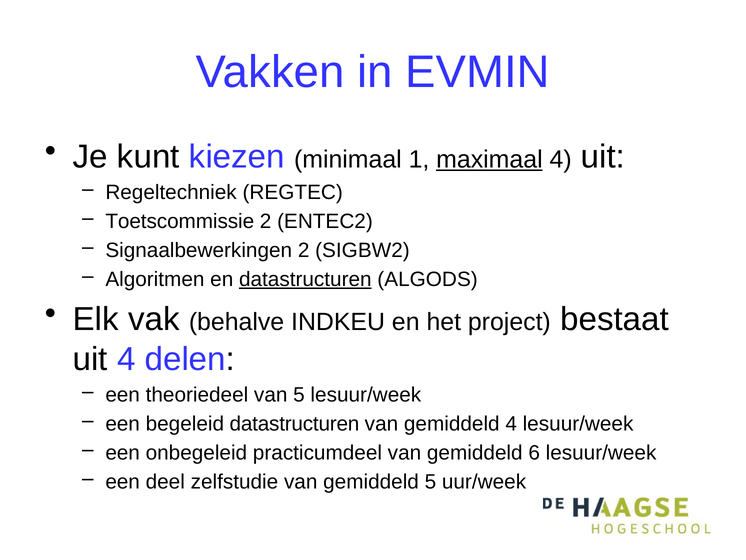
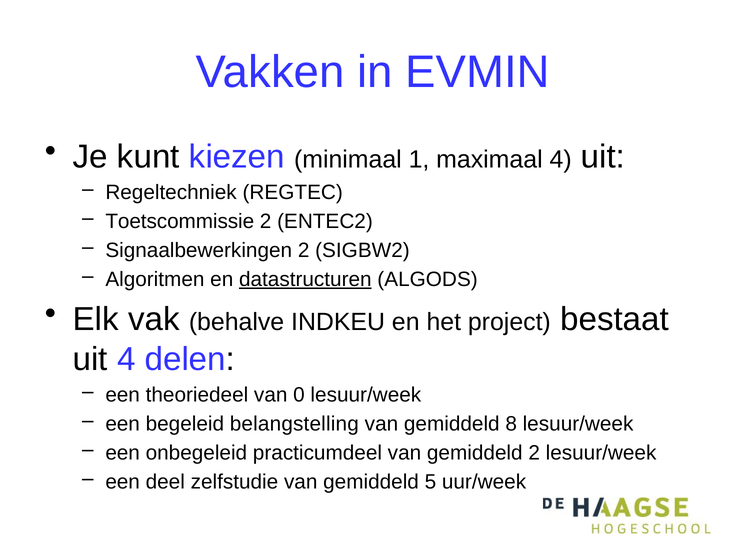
maximaal underline: present -> none (489, 159)
van 5: 5 -> 0 (299, 394)
begeleid datastructuren: datastructuren -> belangstelling (294, 423)
gemiddeld 4: 4 -> 8 (511, 423)
gemiddeld 6: 6 -> 2 (534, 452)
